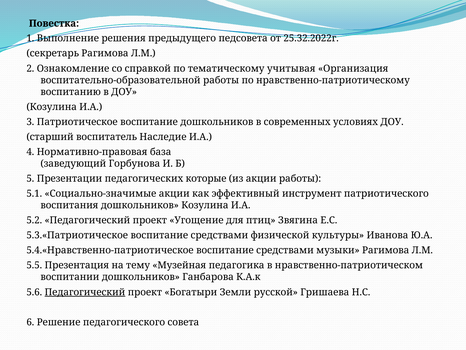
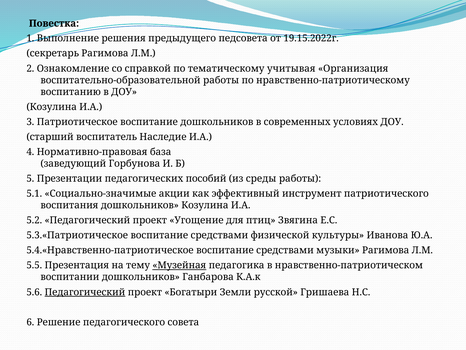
25.32.2022г: 25.32.2022г -> 19.15.2022г (311, 38)
которые: которые -> пособий (206, 178)
из акции: акции -> среды (261, 178)
Музейная underline: none -> present (179, 265)
